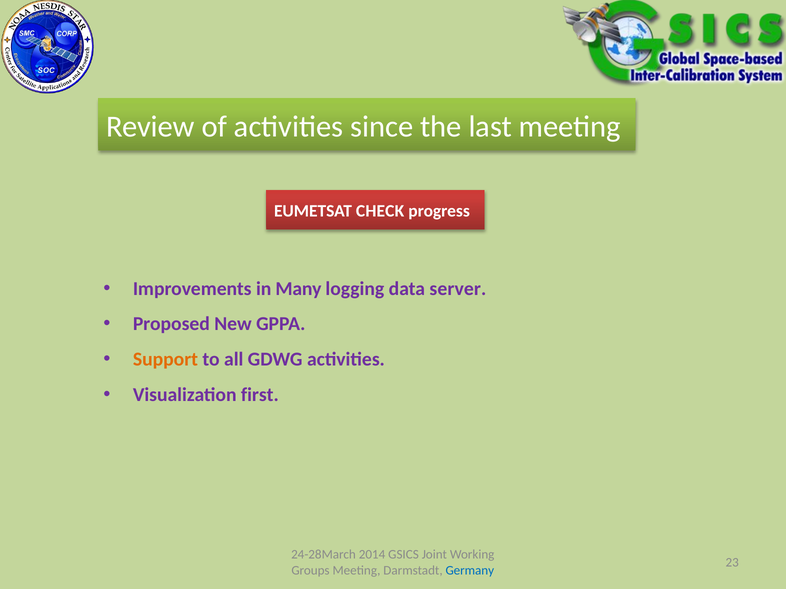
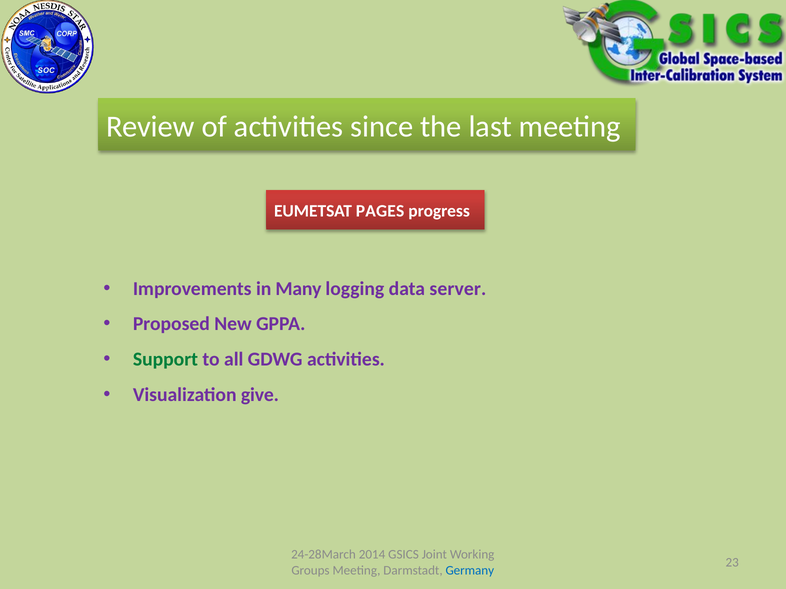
CHECK: CHECK -> PAGES (380, 211)
Support colour: orange -> green (165, 360)
first: first -> give (260, 395)
